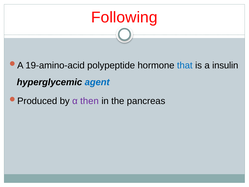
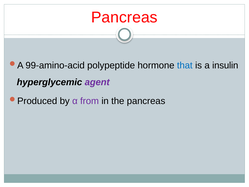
Following: Following -> Pancreas (124, 17)
19-amino-acid: 19-amino-acid -> 99-amino-acid (55, 65)
agent colour: blue -> purple (97, 82)
then: then -> from (90, 101)
